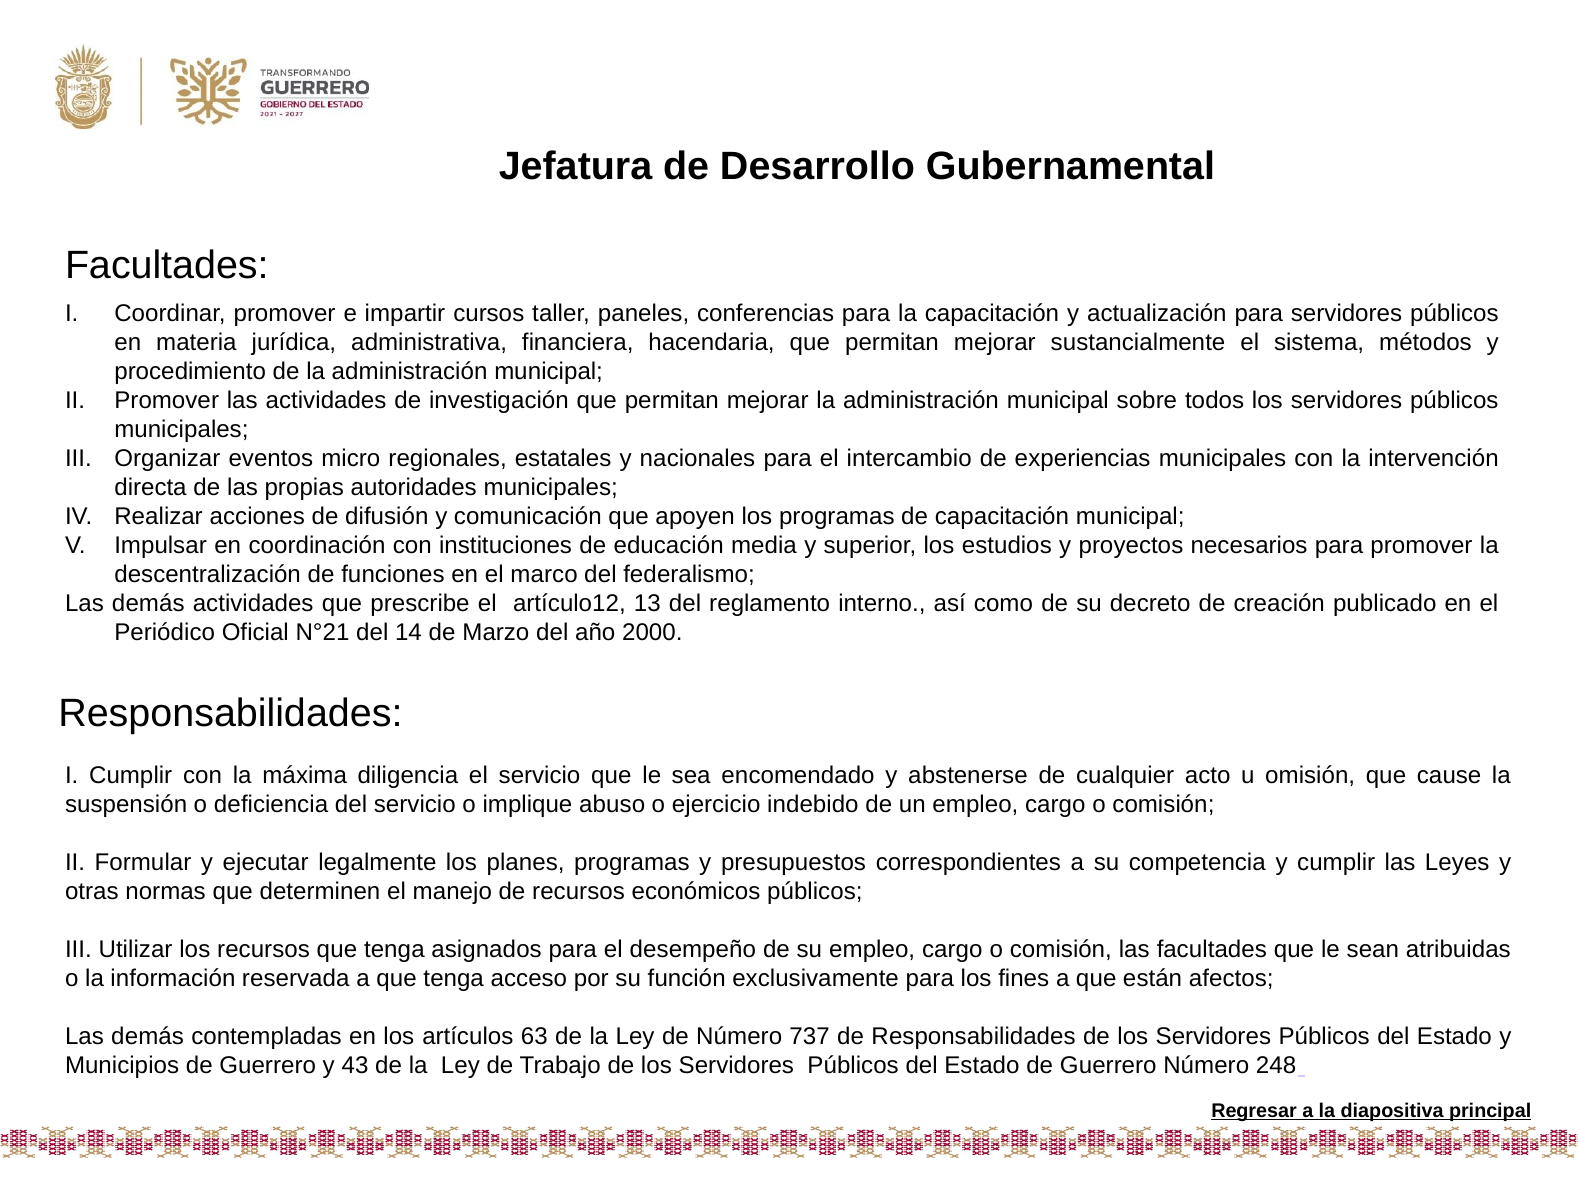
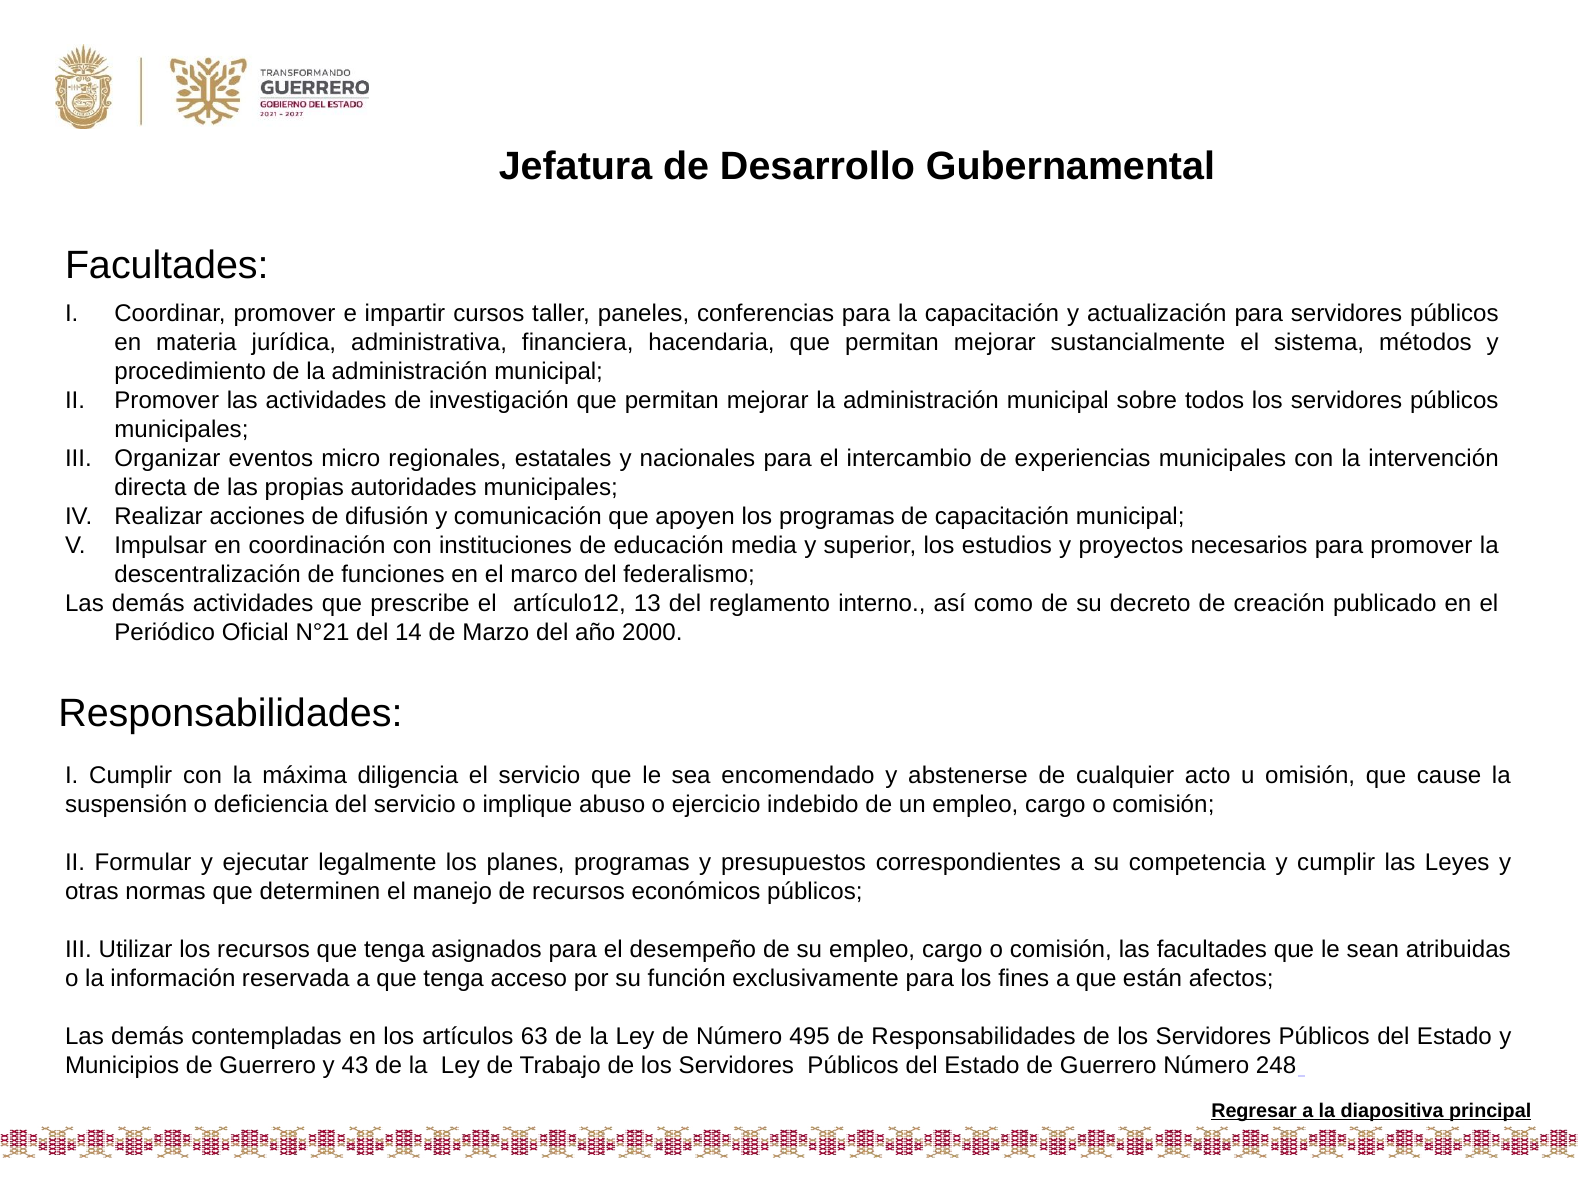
737: 737 -> 495 (810, 1036)
